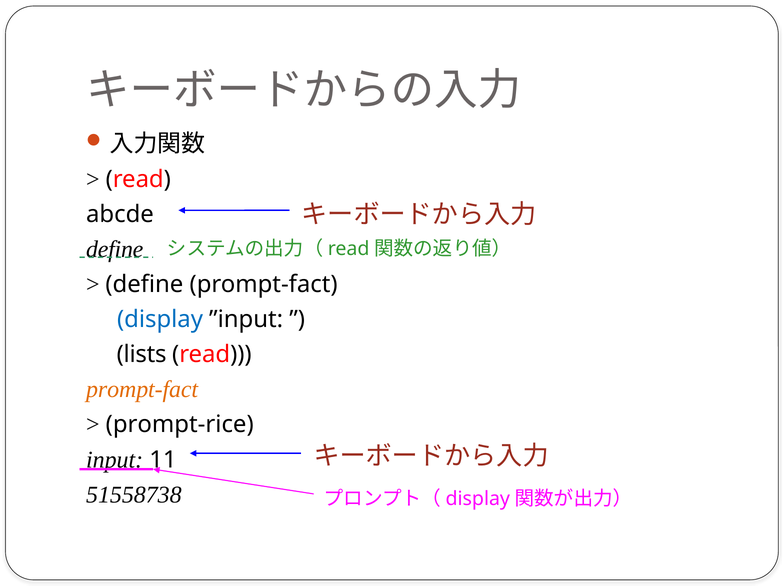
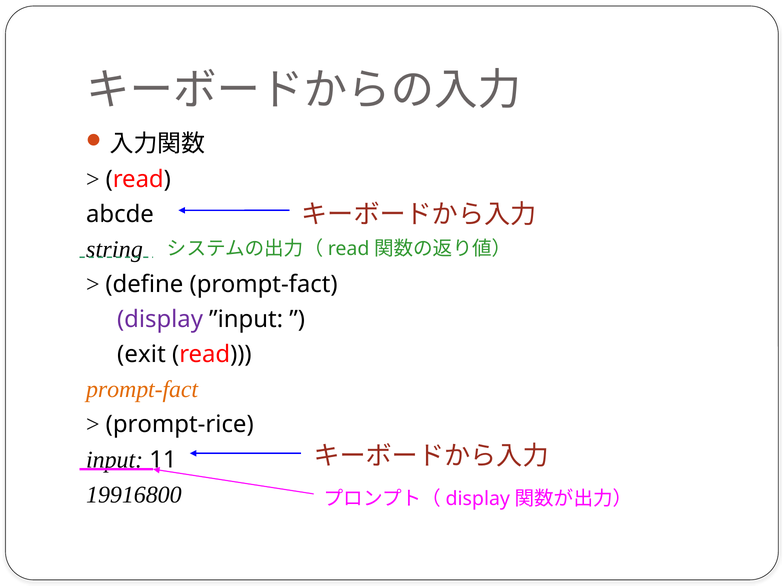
define: define -> string (115, 249)
display colour: blue -> purple (160, 319)
lists: lists -> exit (141, 354)
51558738: 51558738 -> 19916800 (134, 495)
